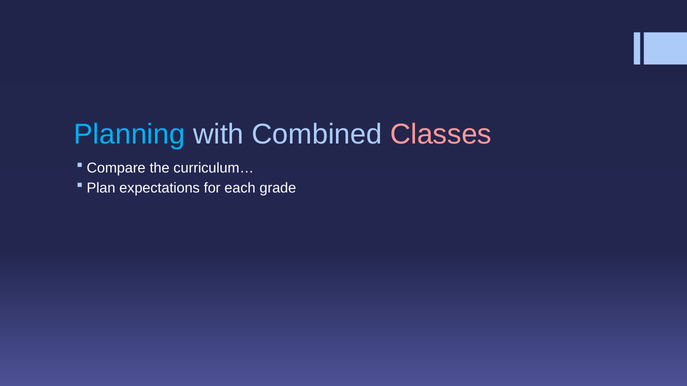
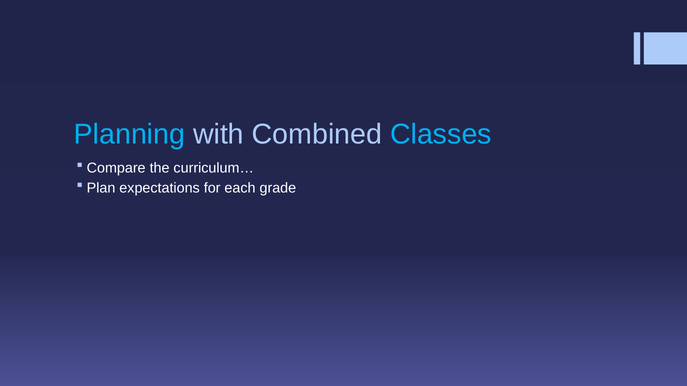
Classes colour: pink -> light blue (441, 134)
